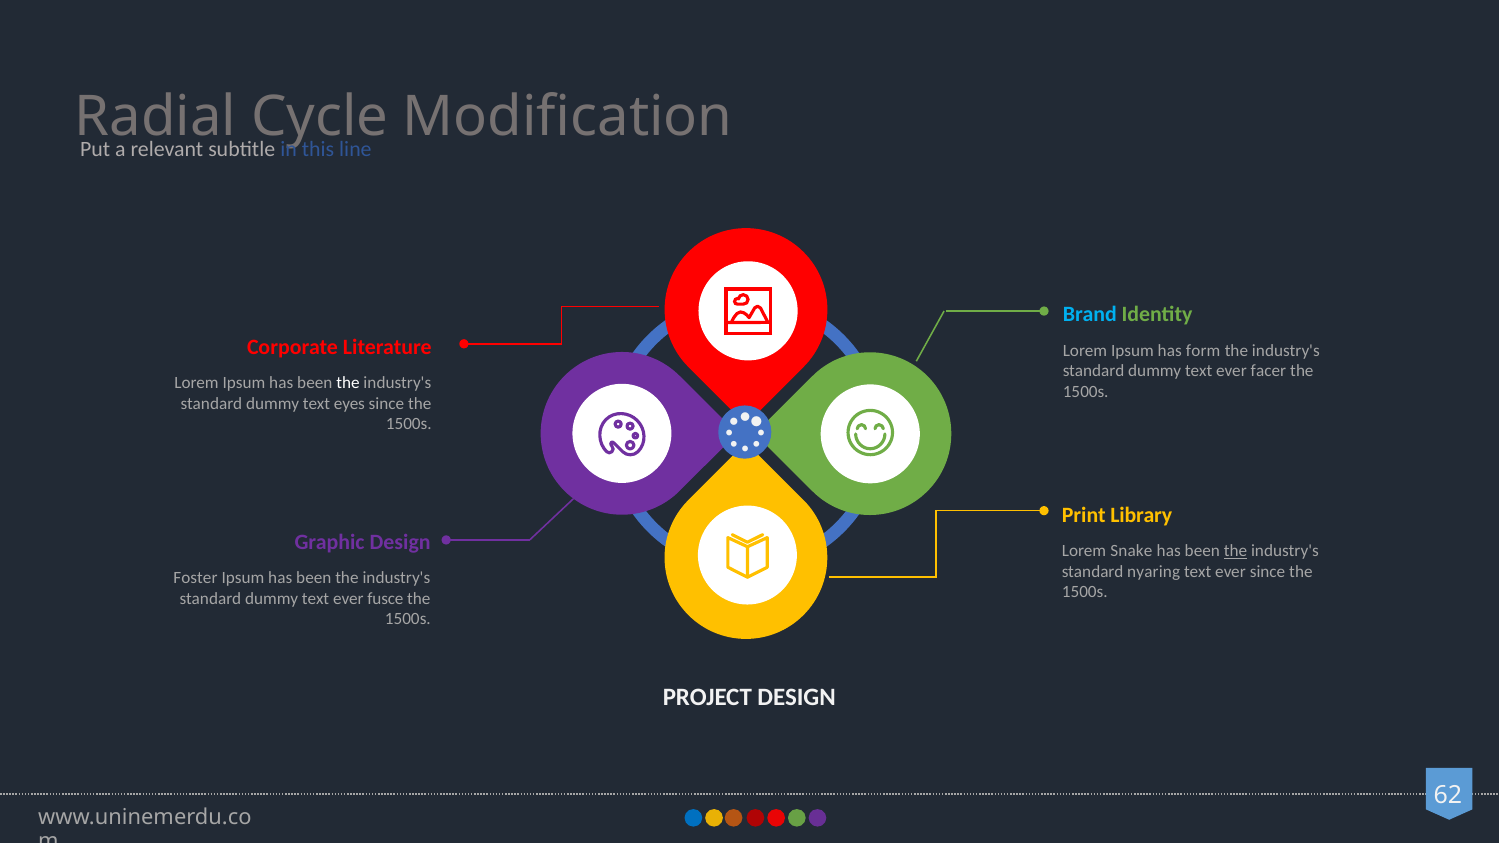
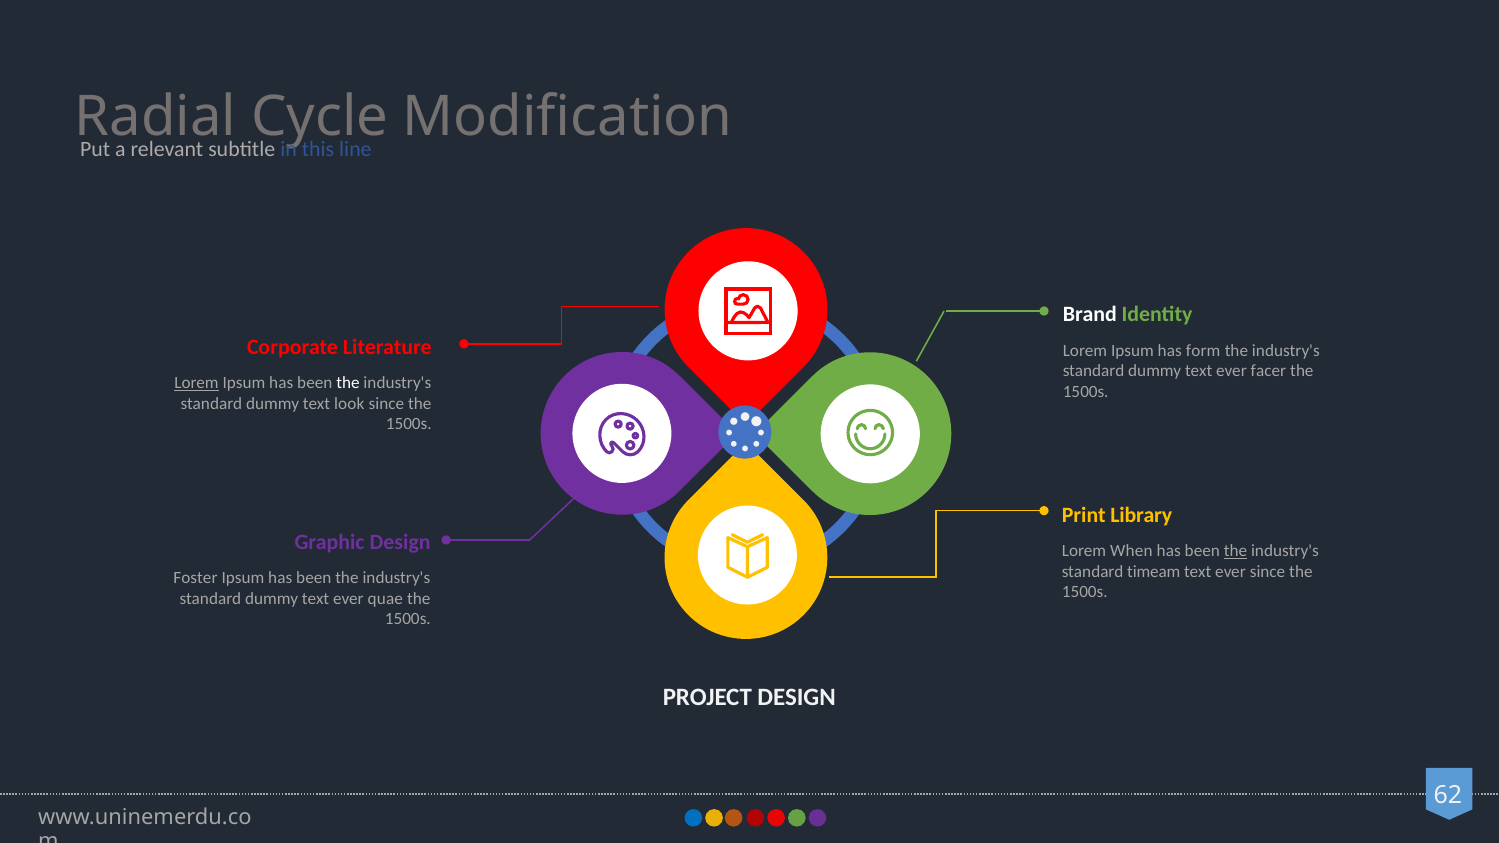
Brand colour: light blue -> white (1090, 314)
Lorem underline: none -> present (196, 383)
eyes: eyes -> look (349, 403)
Snake: Snake -> When (1131, 551)
nyaring: nyaring -> timeam (1154, 572)
fusce: fusce -> quae (385, 599)
